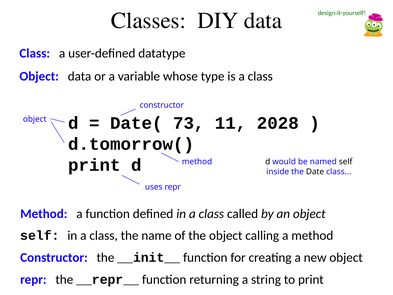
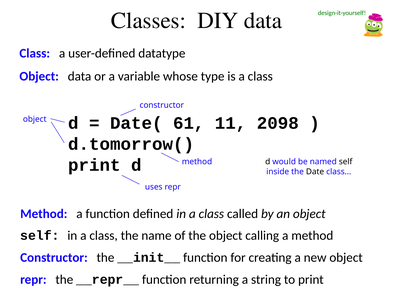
73: 73 -> 61 (189, 123)
2028: 2028 -> 2098 (278, 123)
